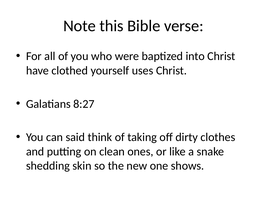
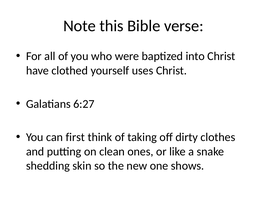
8:27: 8:27 -> 6:27 (84, 103)
said: said -> first (75, 137)
